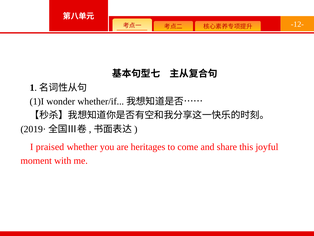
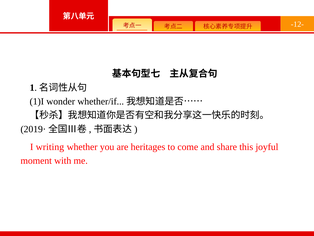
praised: praised -> writing (50, 147)
